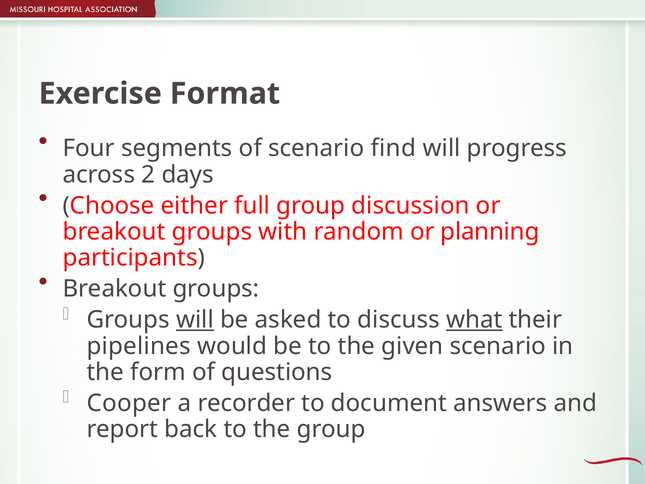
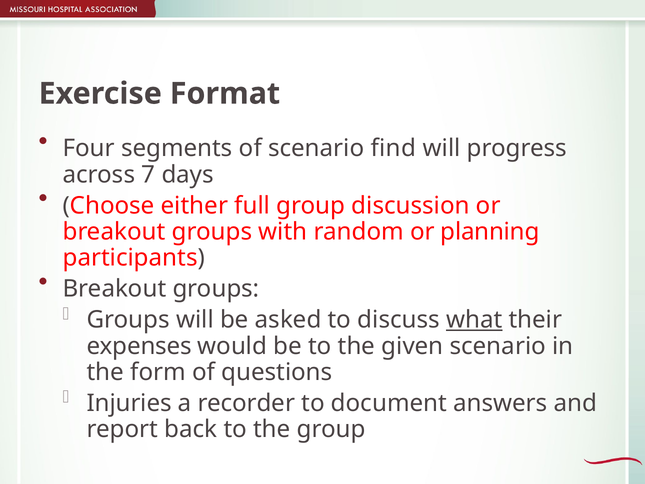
2: 2 -> 7 (148, 175)
will underline: present -> none (195, 320)
pipelines: pipelines -> expenses (139, 346)
Cooper: Cooper -> Injuries (129, 403)
